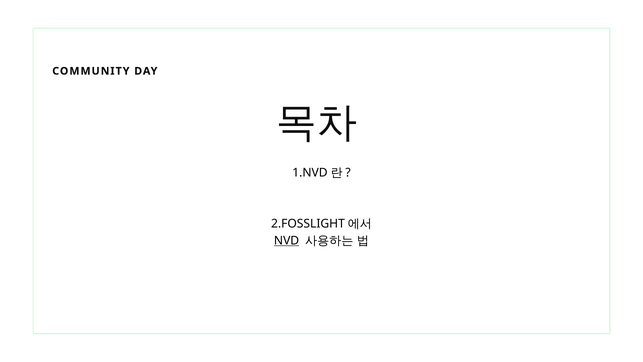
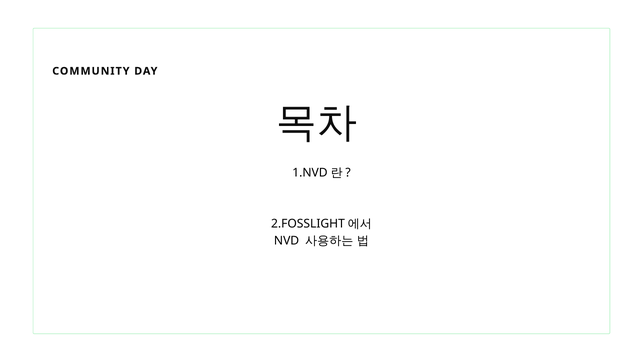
NVD underline: present -> none (287, 240)
